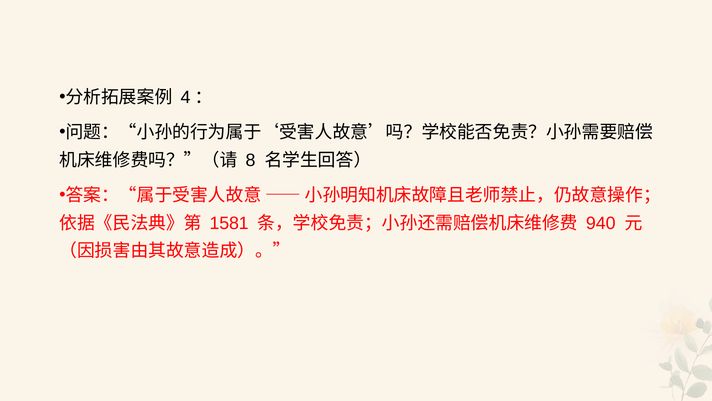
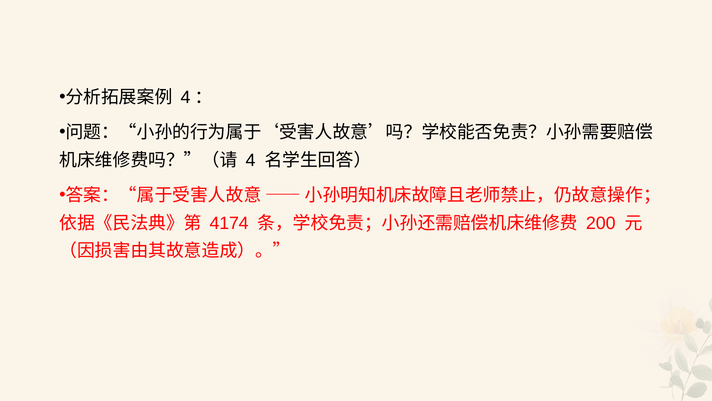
8: 8 -> 4 (250, 160)
1581: 1581 -> 4174 (229, 223)
940: 940 -> 200 (601, 223)
